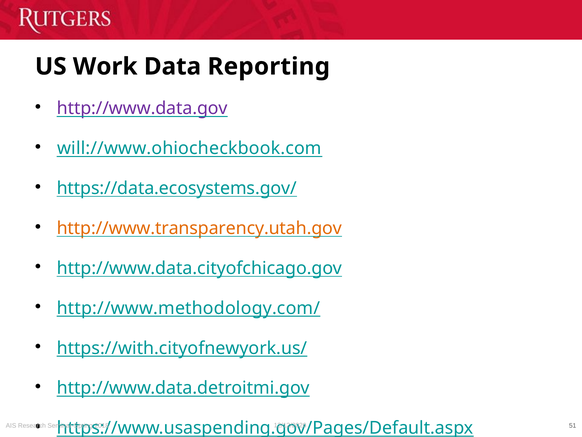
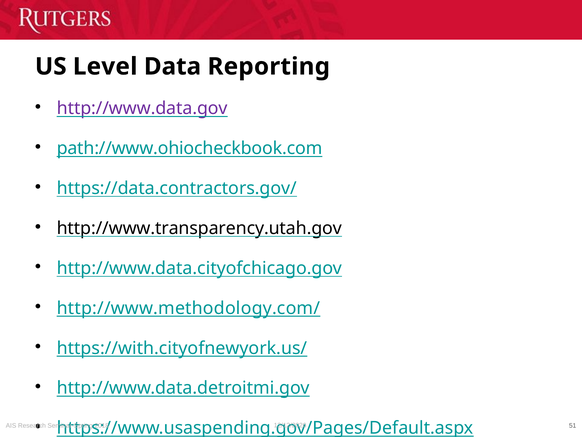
Work: Work -> Level (105, 66)
will://www.ohiocheckbook.com: will://www.ohiocheckbook.com -> path://www.ohiocheckbook.com (190, 148)
https://data.ecosystems.gov/: https://data.ecosystems.gov/ -> https://data.contractors.gov/ (177, 188)
http://www.transparency.utah.gov colour: orange -> black (199, 228)
